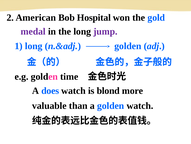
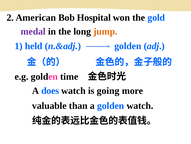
jump colour: purple -> orange (105, 31)
1 long: long -> held (34, 46)
blond: blond -> going (108, 90)
